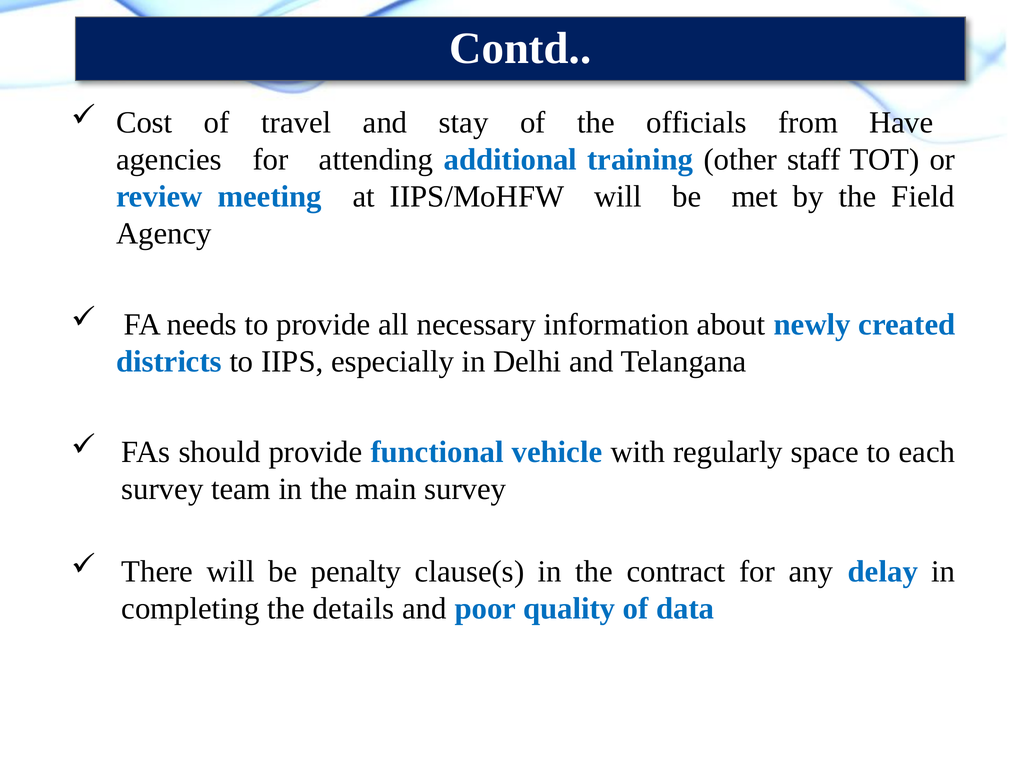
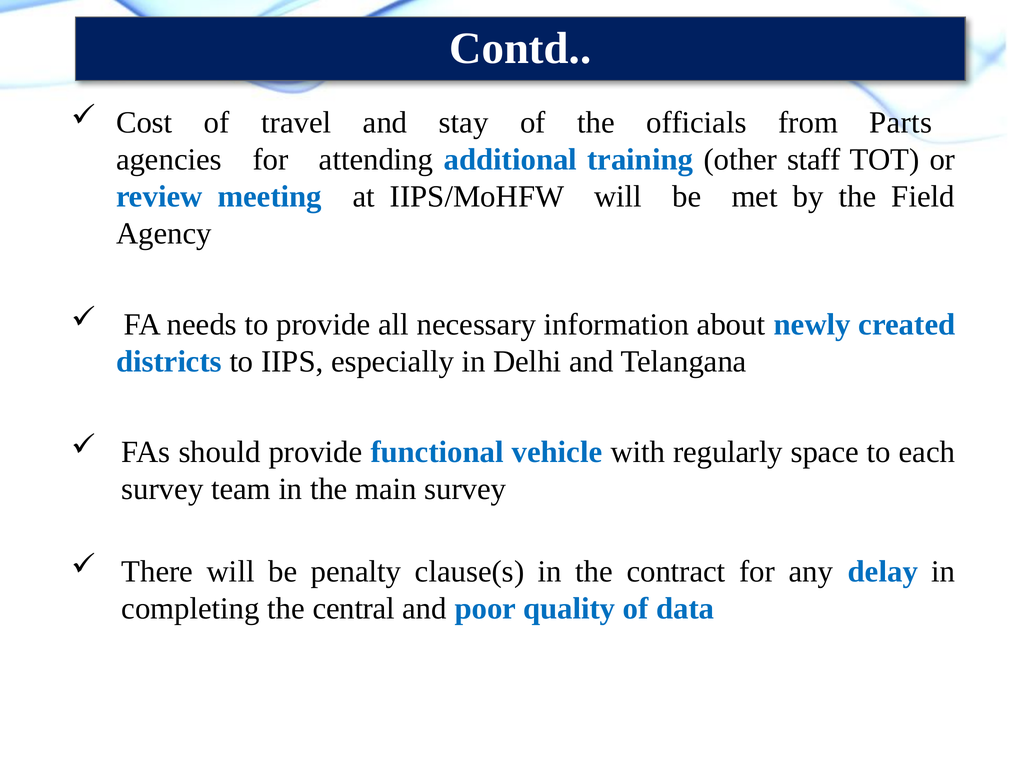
Have: Have -> Parts (901, 123)
details: details -> central (354, 608)
